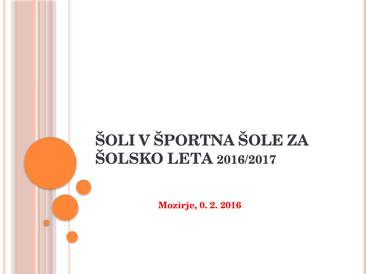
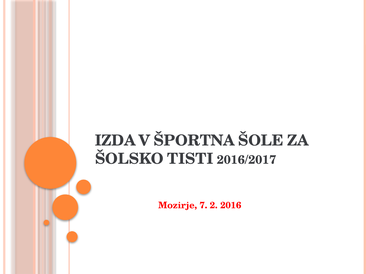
ŠOLI: ŠOLI -> IZDA (115, 141)
LETA: LETA -> TISTI (190, 159)
0: 0 -> 7 (204, 206)
